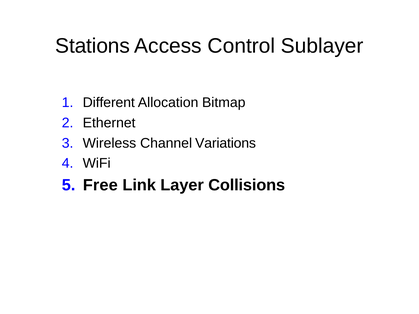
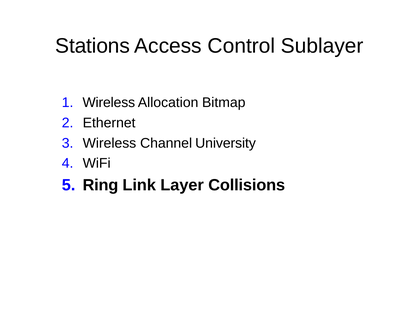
Different: Different -> Wireless (109, 103)
Variations: Variations -> University (226, 143)
Free: Free -> Ring (100, 185)
